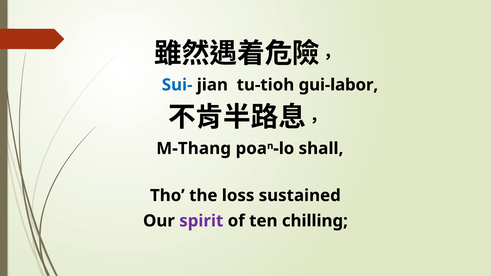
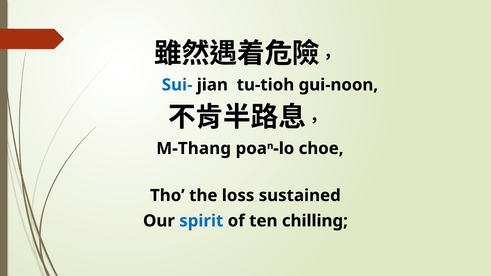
gui-labor: gui-labor -> gui-noon (338, 85)
shall: shall -> choe (321, 149)
spirit colour: purple -> blue (201, 221)
